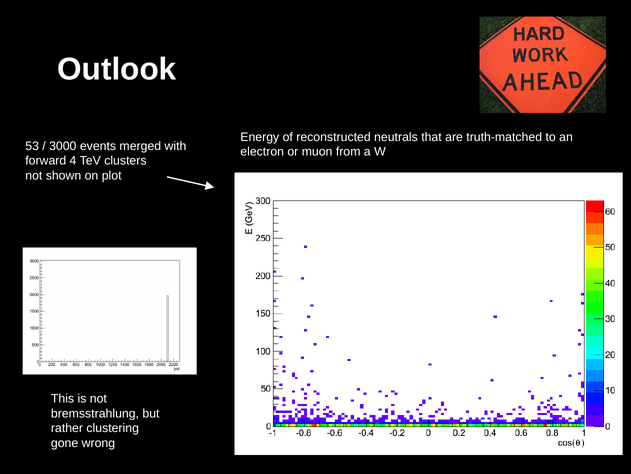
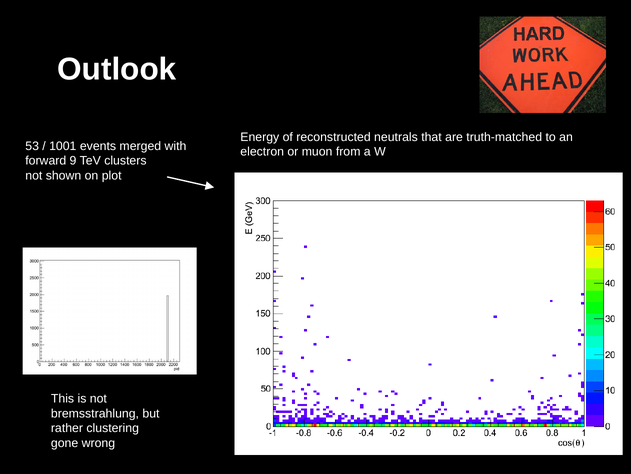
3000: 3000 -> 1001 (63, 146)
4: 4 -> 9 (73, 161)
